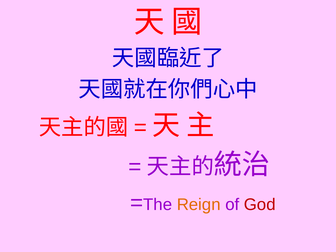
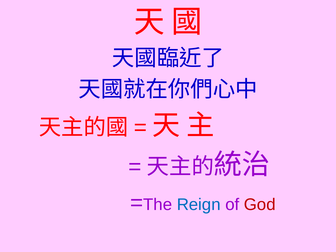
Reign colour: orange -> blue (199, 204)
